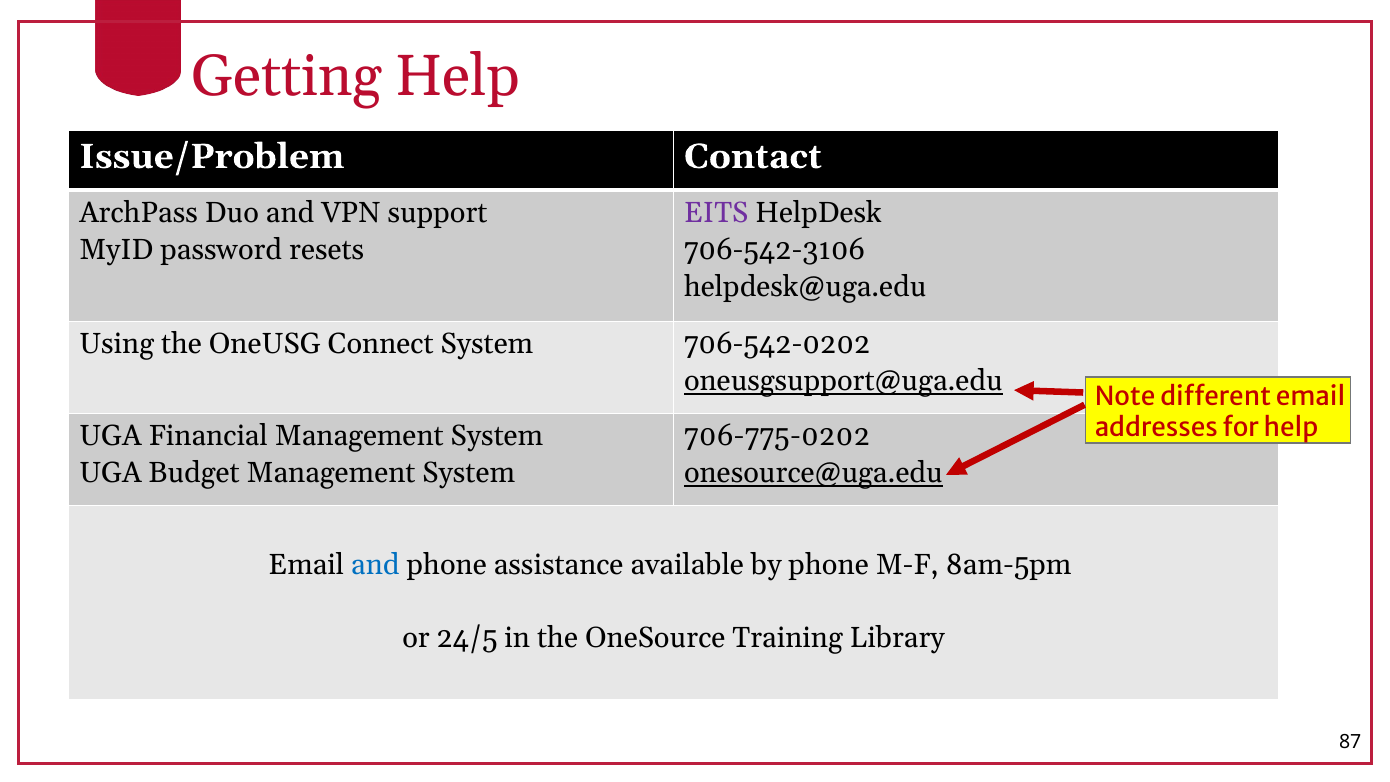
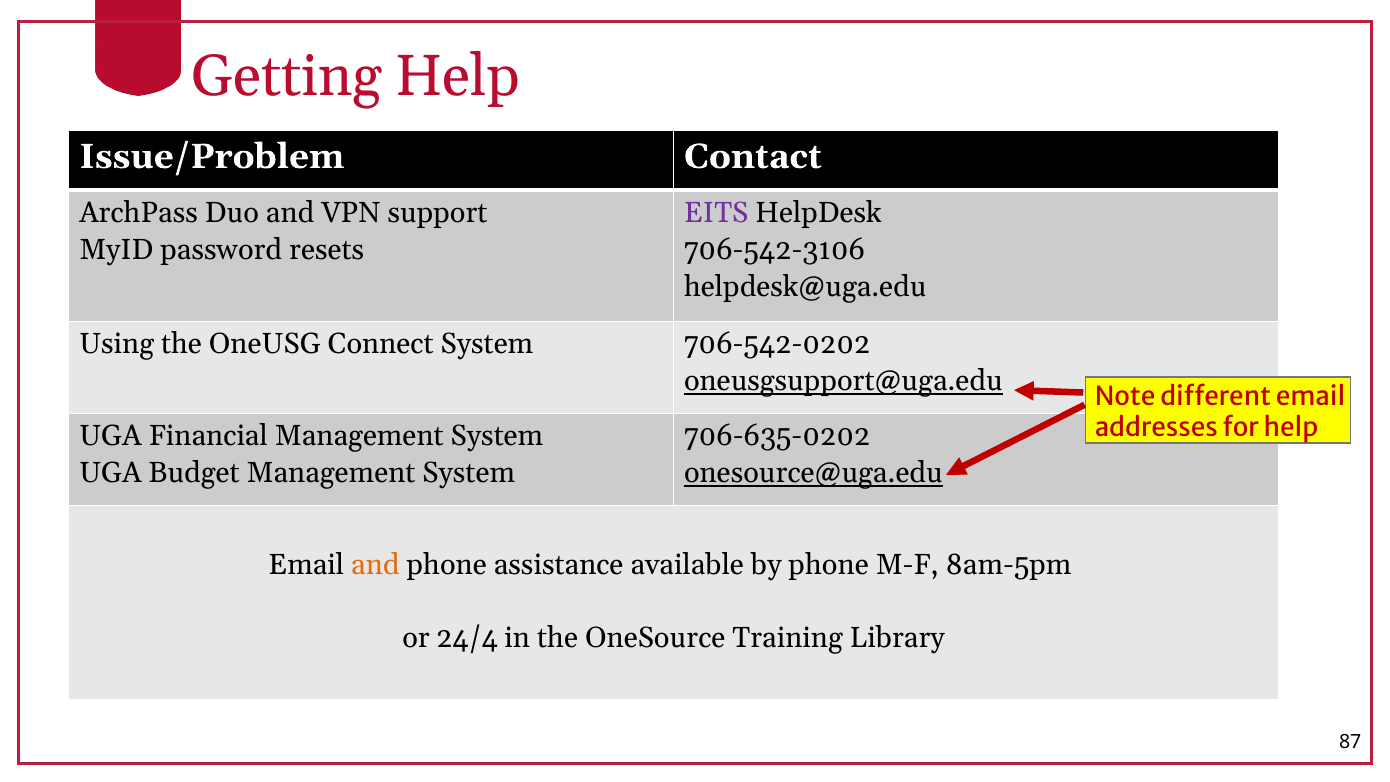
706-775-0202: 706-775-0202 -> 706-635-0202 (777, 436)
and colour: blue -> orange (375, 565)
24/5: 24/5 -> 24/4 (467, 638)
